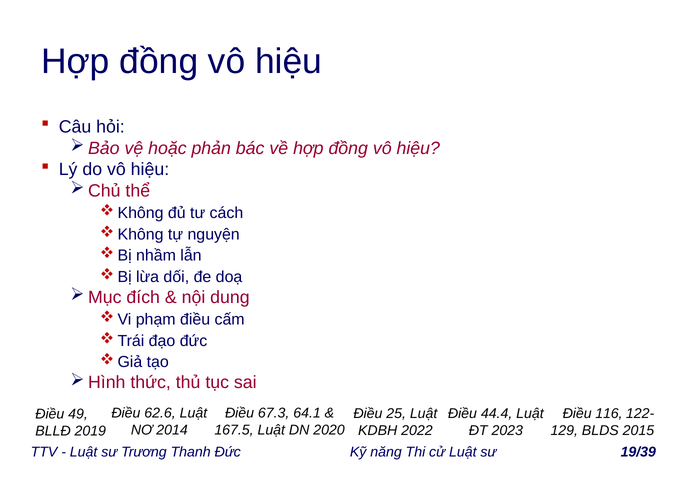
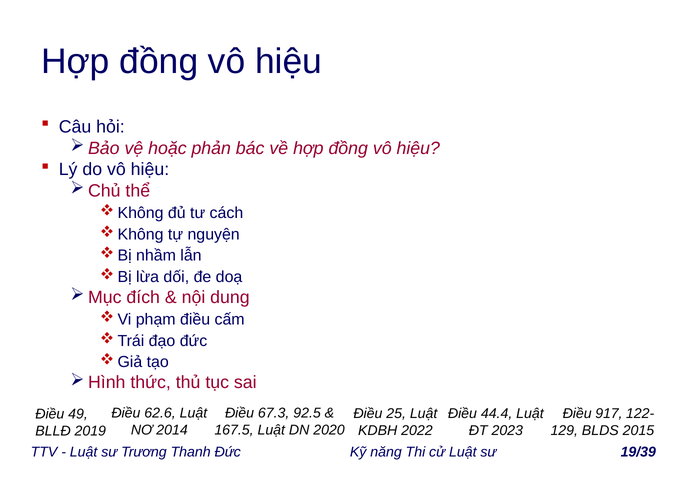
64.1: 64.1 -> 92.5 (307, 413)
116: 116 -> 917 (609, 413)
